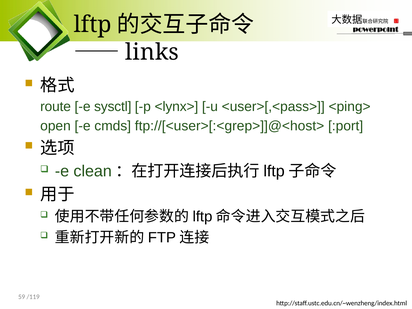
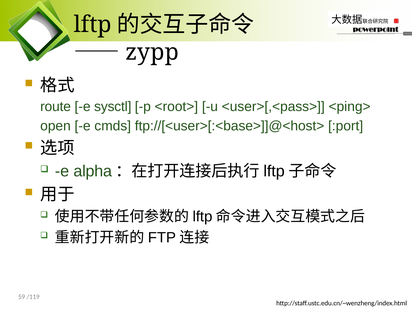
links: links -> zypp (152, 52)
<lynx>: <lynx> -> <root> (176, 107)
ftp://[<user>[:<grep>]]@<host>: ftp://[<user>[:<grep>]]@<host> -> ftp://[<user>[:<base>]]@<host> (230, 126)
clean: clean -> alpha (93, 171)
